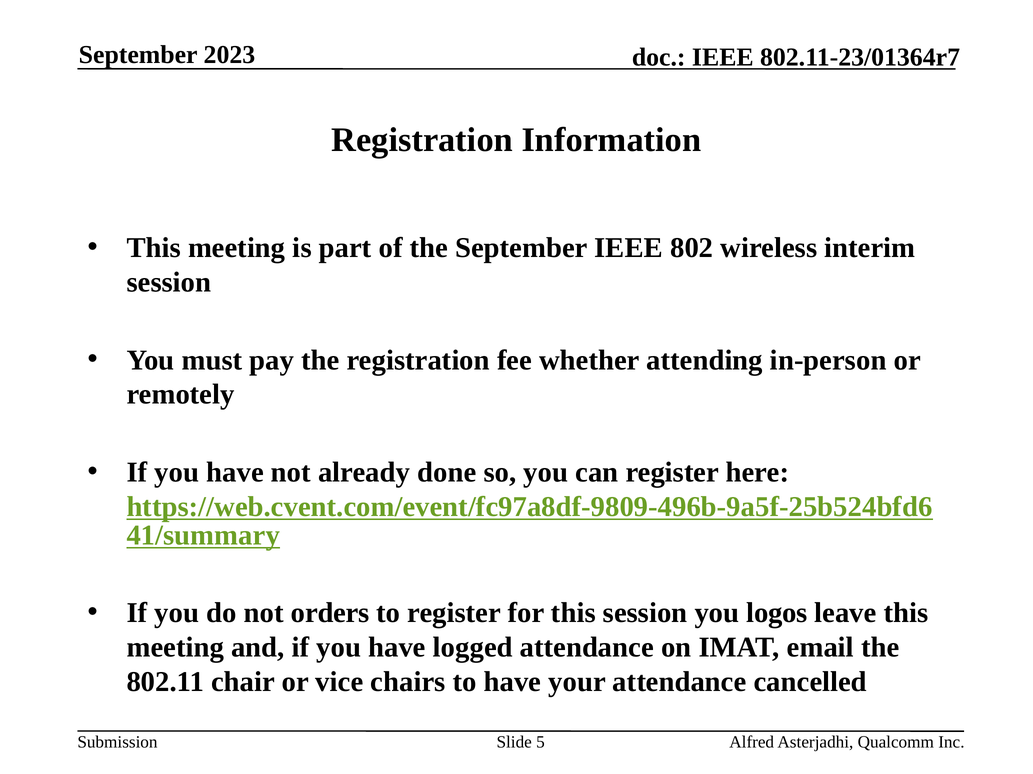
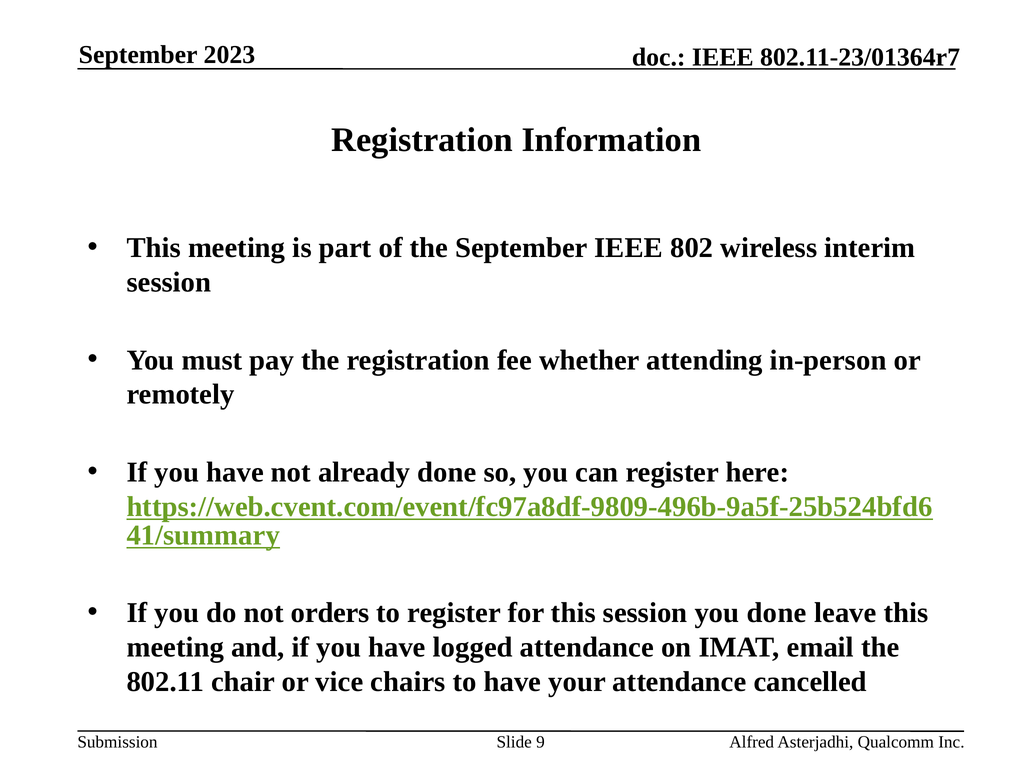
you logos: logos -> done (777, 614)
5: 5 -> 9 (540, 743)
